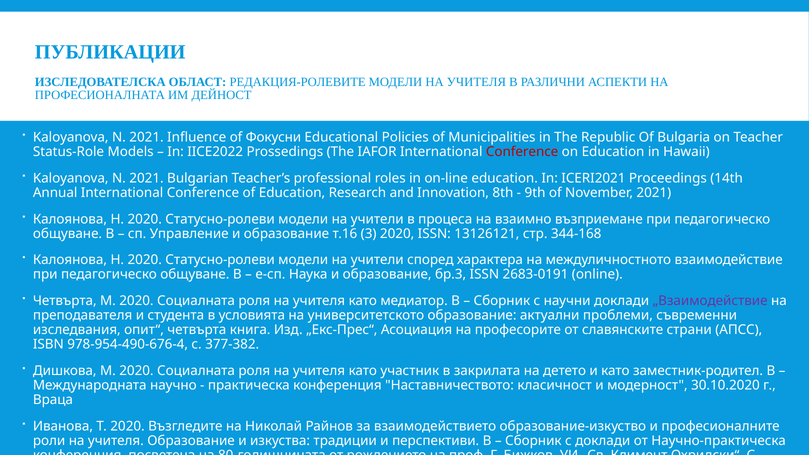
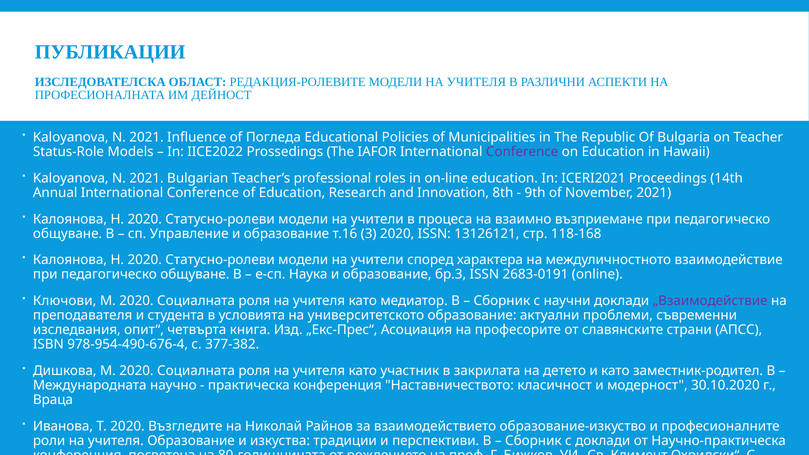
Фокусни: Фокусни -> Погледа (273, 137)
Conference colour: red -> purple (522, 152)
344-168: 344-168 -> 118-168 (576, 234)
Четвърта: Четвърта -> Ключови (65, 301)
